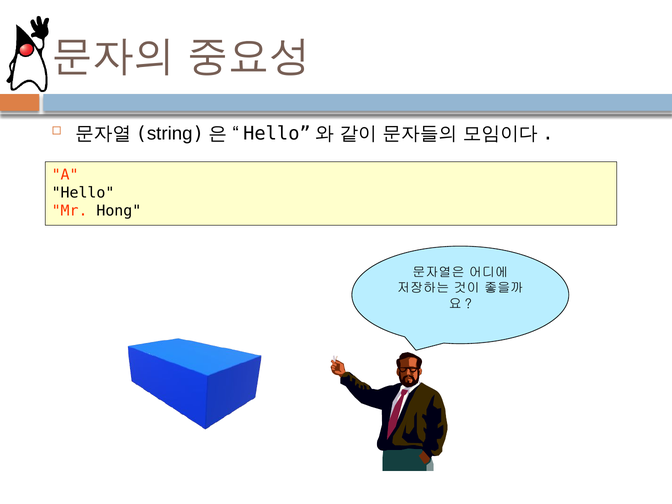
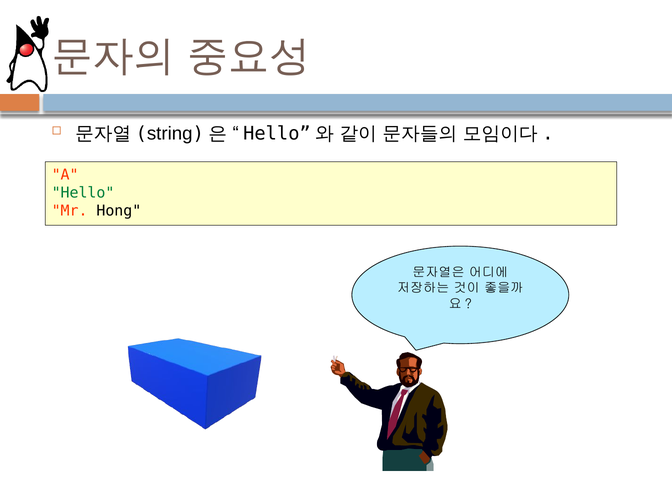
Hello colour: black -> green (83, 193)
